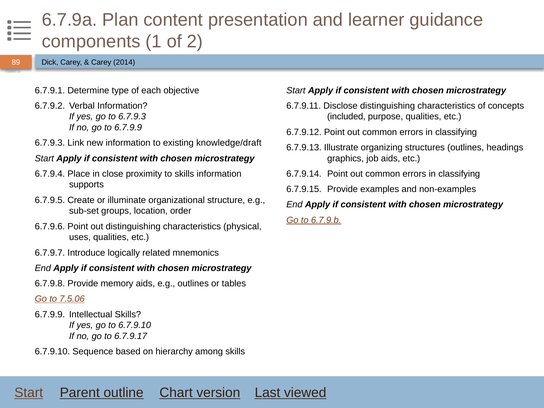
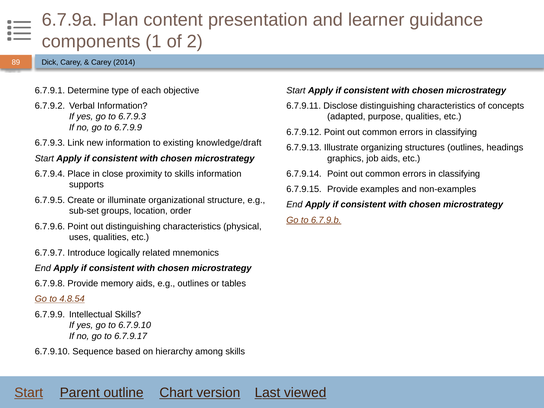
included: included -> adapted (346, 117)
7.5.06: 7.5.06 -> 4.8.54 (72, 299)
